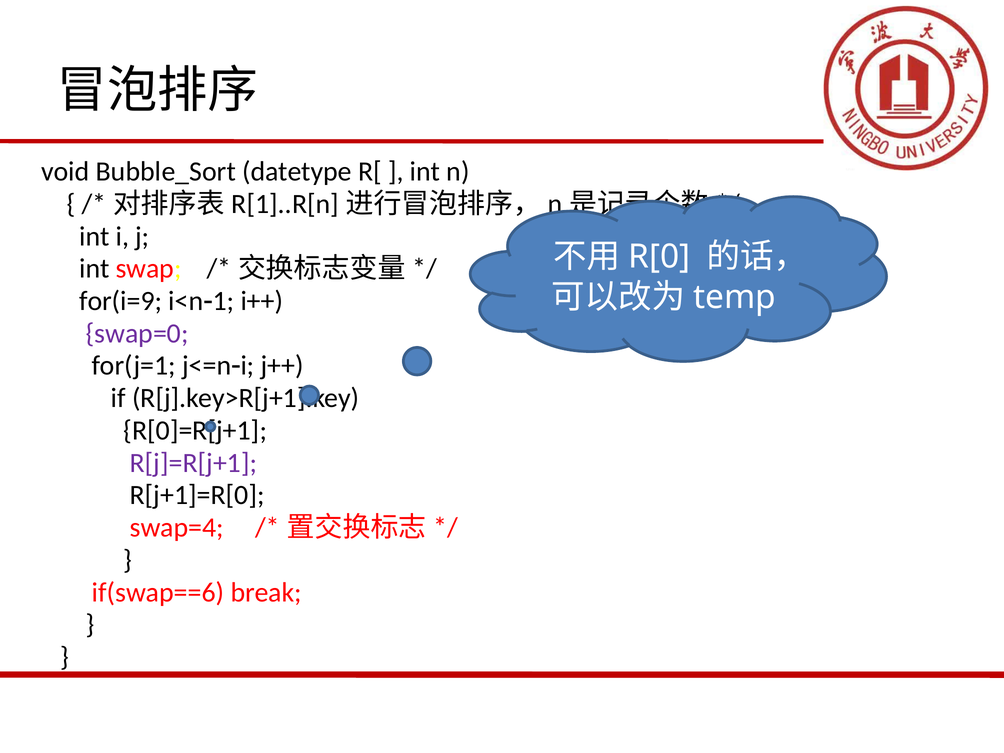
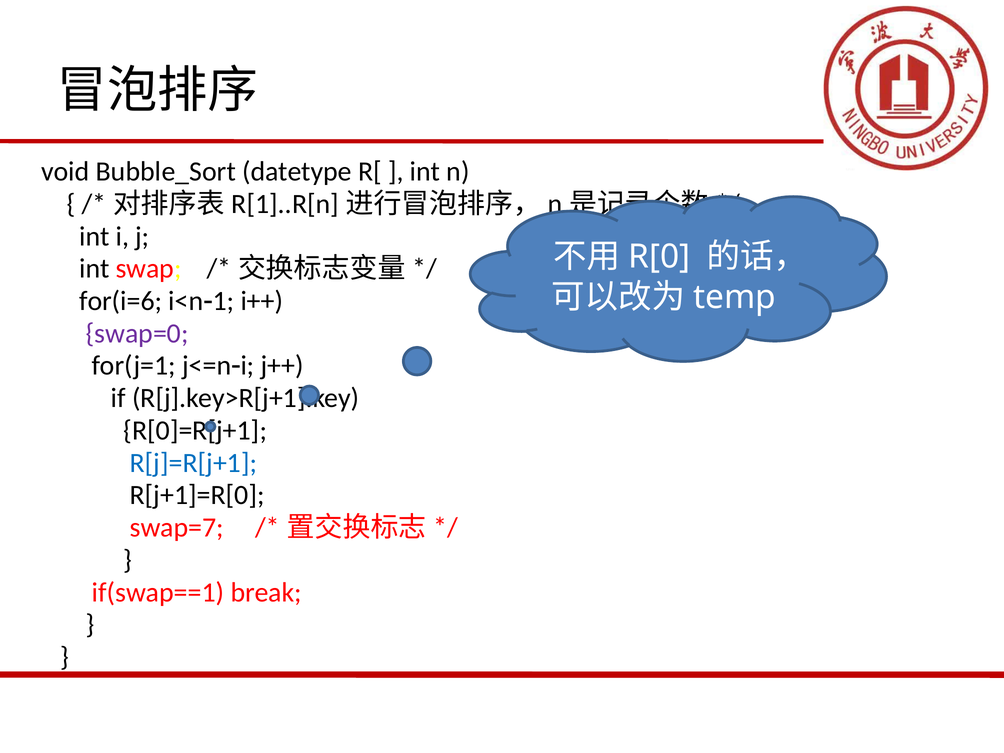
for(i=9: for(i=9 -> for(i=6 (121, 301)
R[j]=R[j+1 colour: purple -> blue (193, 463)
swap=4: swap=4 -> swap=7 (177, 528)
if(swap==6: if(swap==6 -> if(swap==1 (158, 592)
